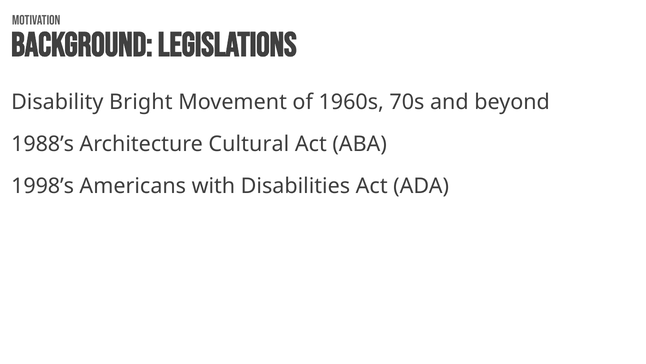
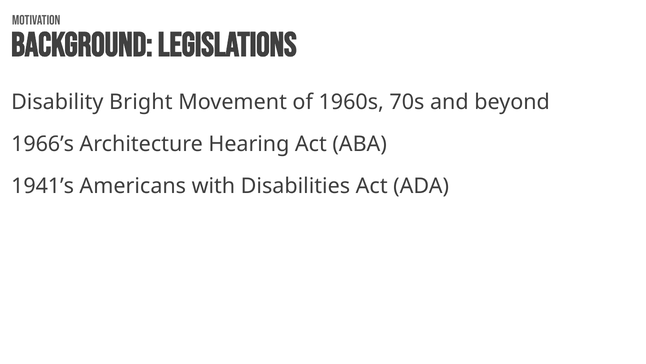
1988’s: 1988’s -> 1966’s (43, 144)
Cultural: Cultural -> Hearing (249, 144)
1998’s: 1998’s -> 1941’s (43, 186)
